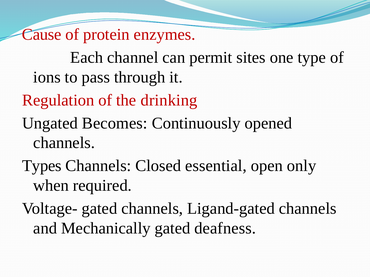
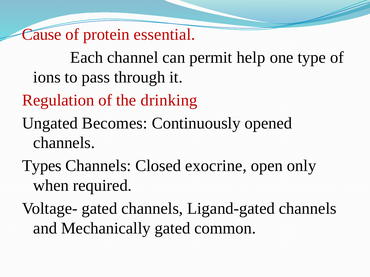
enzymes: enzymes -> essential (165, 34)
sites: sites -> help (251, 57)
essential: essential -> exocrine (216, 166)
deafness: deafness -> common (225, 229)
